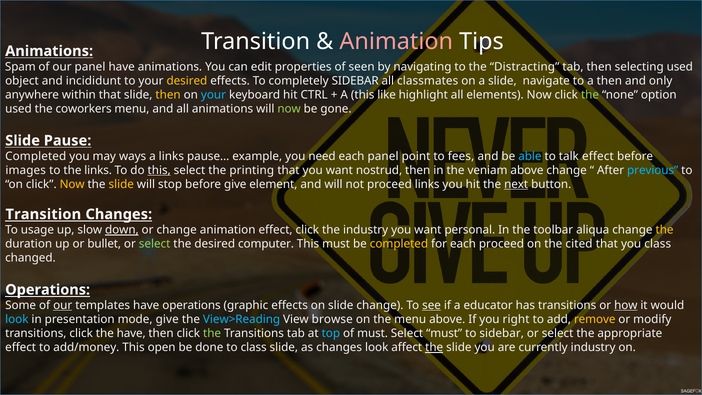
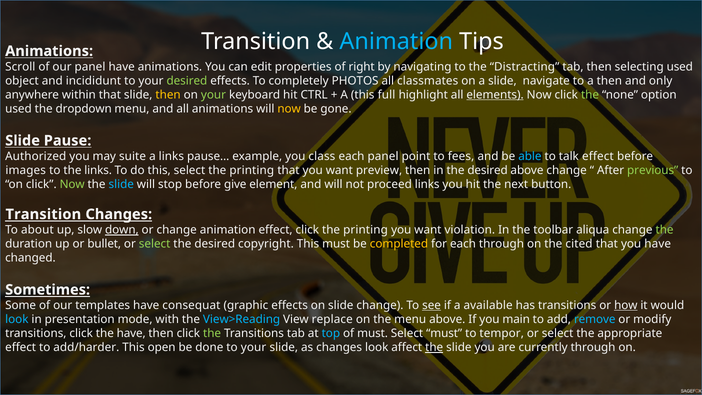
Animation colour: pink -> light blue (396, 41)
Spam: Spam -> Scroll (20, 67)
seen: seen -> right (362, 67)
desired colour: yellow -> light green (187, 81)
completely SIDEBAR: SIDEBAR -> PHOTOS (355, 81)
your colour: light blue -> light green (213, 95)
like: like -> full (387, 95)
elements underline: none -> present (495, 95)
coworkers: coworkers -> dropdown (84, 109)
now colour: light green -> yellow (289, 109)
Completed: Completed -> Authorized (36, 156)
ways: ways -> suite (133, 156)
need: need -> class (322, 156)
this underline: present -> none (159, 170)
nostrud: nostrud -> preview (379, 170)
in the veniam: veniam -> desired (488, 170)
previous colour: light blue -> light green (653, 170)
Now colour: yellow -> light green (72, 184)
slide colour: yellow -> light blue (121, 184)
next underline: present -> none (516, 184)
usage: usage -> about (37, 230)
click the industry: industry -> printing (366, 230)
personal: personal -> violation (470, 230)
the colour: yellow -> light green (665, 230)
computer: computer -> copyright (266, 244)
each proceed: proceed -> through (501, 244)
you class: class -> have (658, 244)
Operations: Operations -> Sometimes (48, 290)
our underline: present -> none (63, 305)
have operations: operations -> consequat (191, 305)
educator: educator -> available (488, 305)
mode give: give -> with (167, 319)
browse: browse -> replace (332, 319)
right: right -> main (516, 319)
remove colour: yellow -> light blue (595, 319)
to sidebar: sidebar -> tempor (502, 333)
add/money: add/money -> add/harder (86, 347)
done to class: class -> your (254, 347)
currently industry: industry -> through (593, 347)
